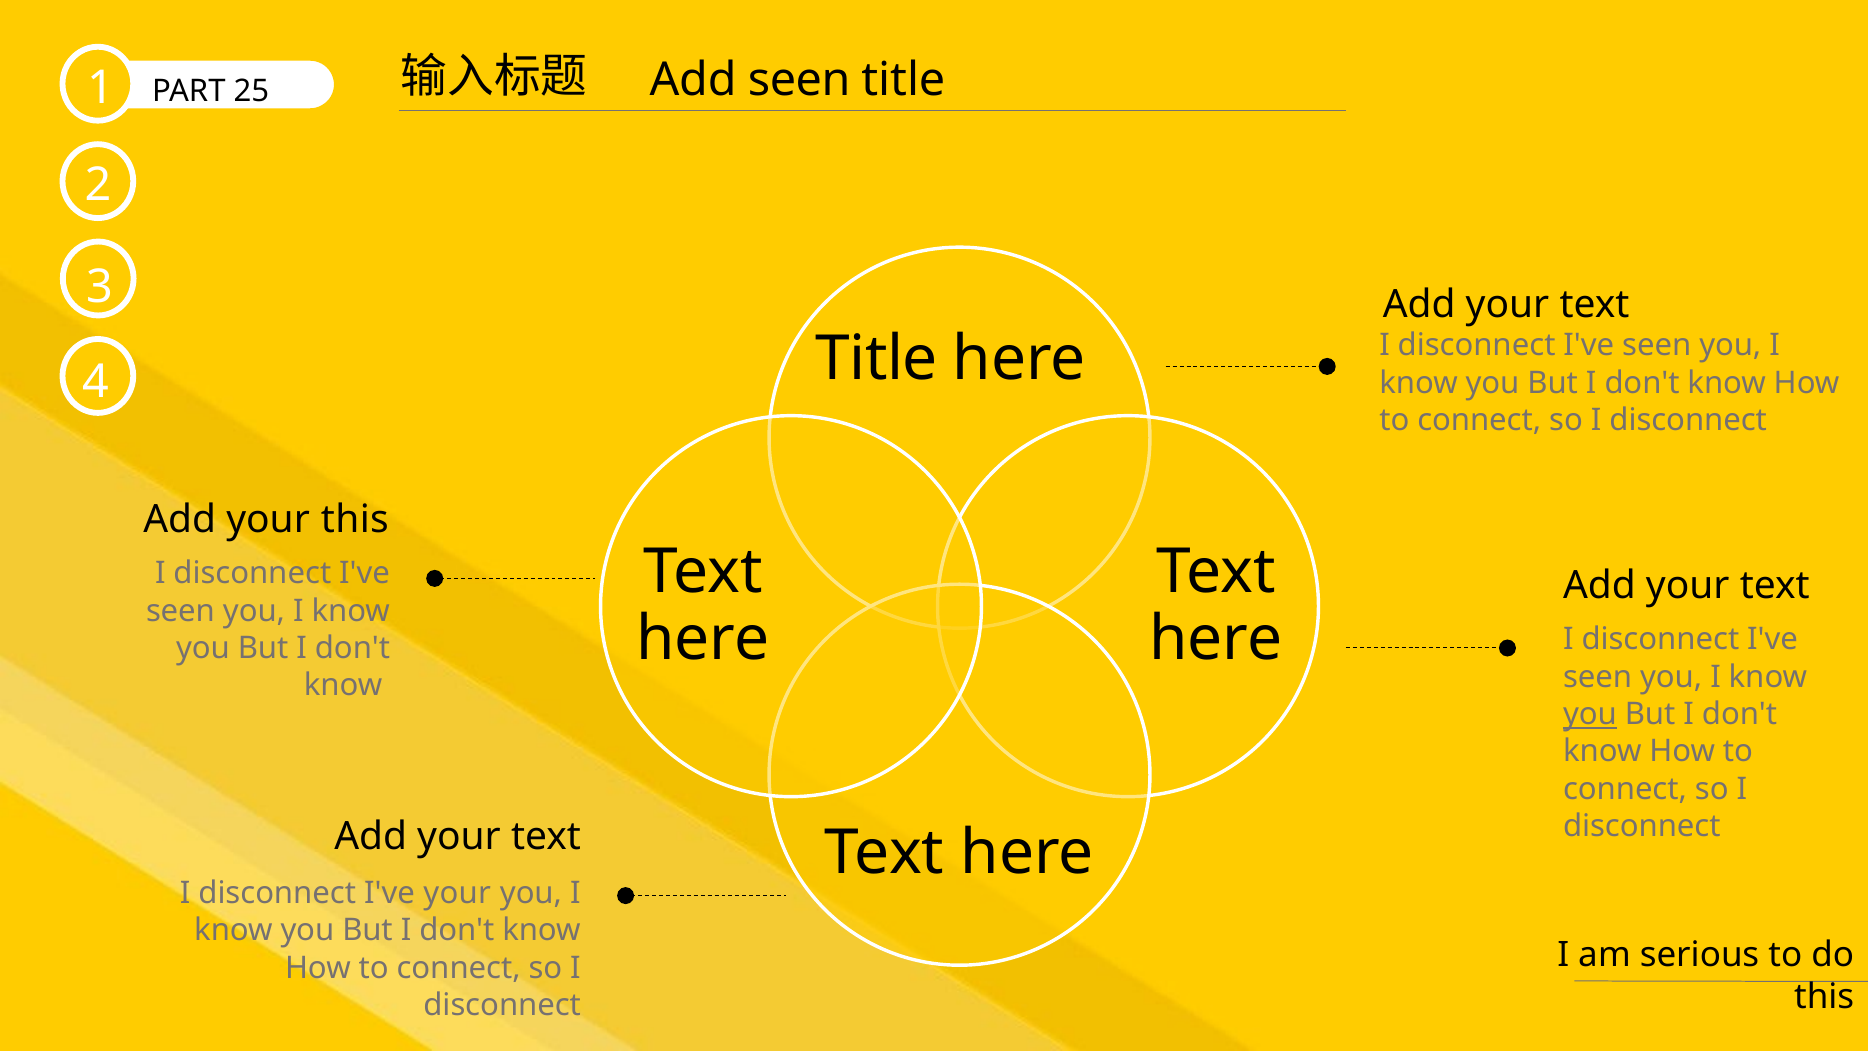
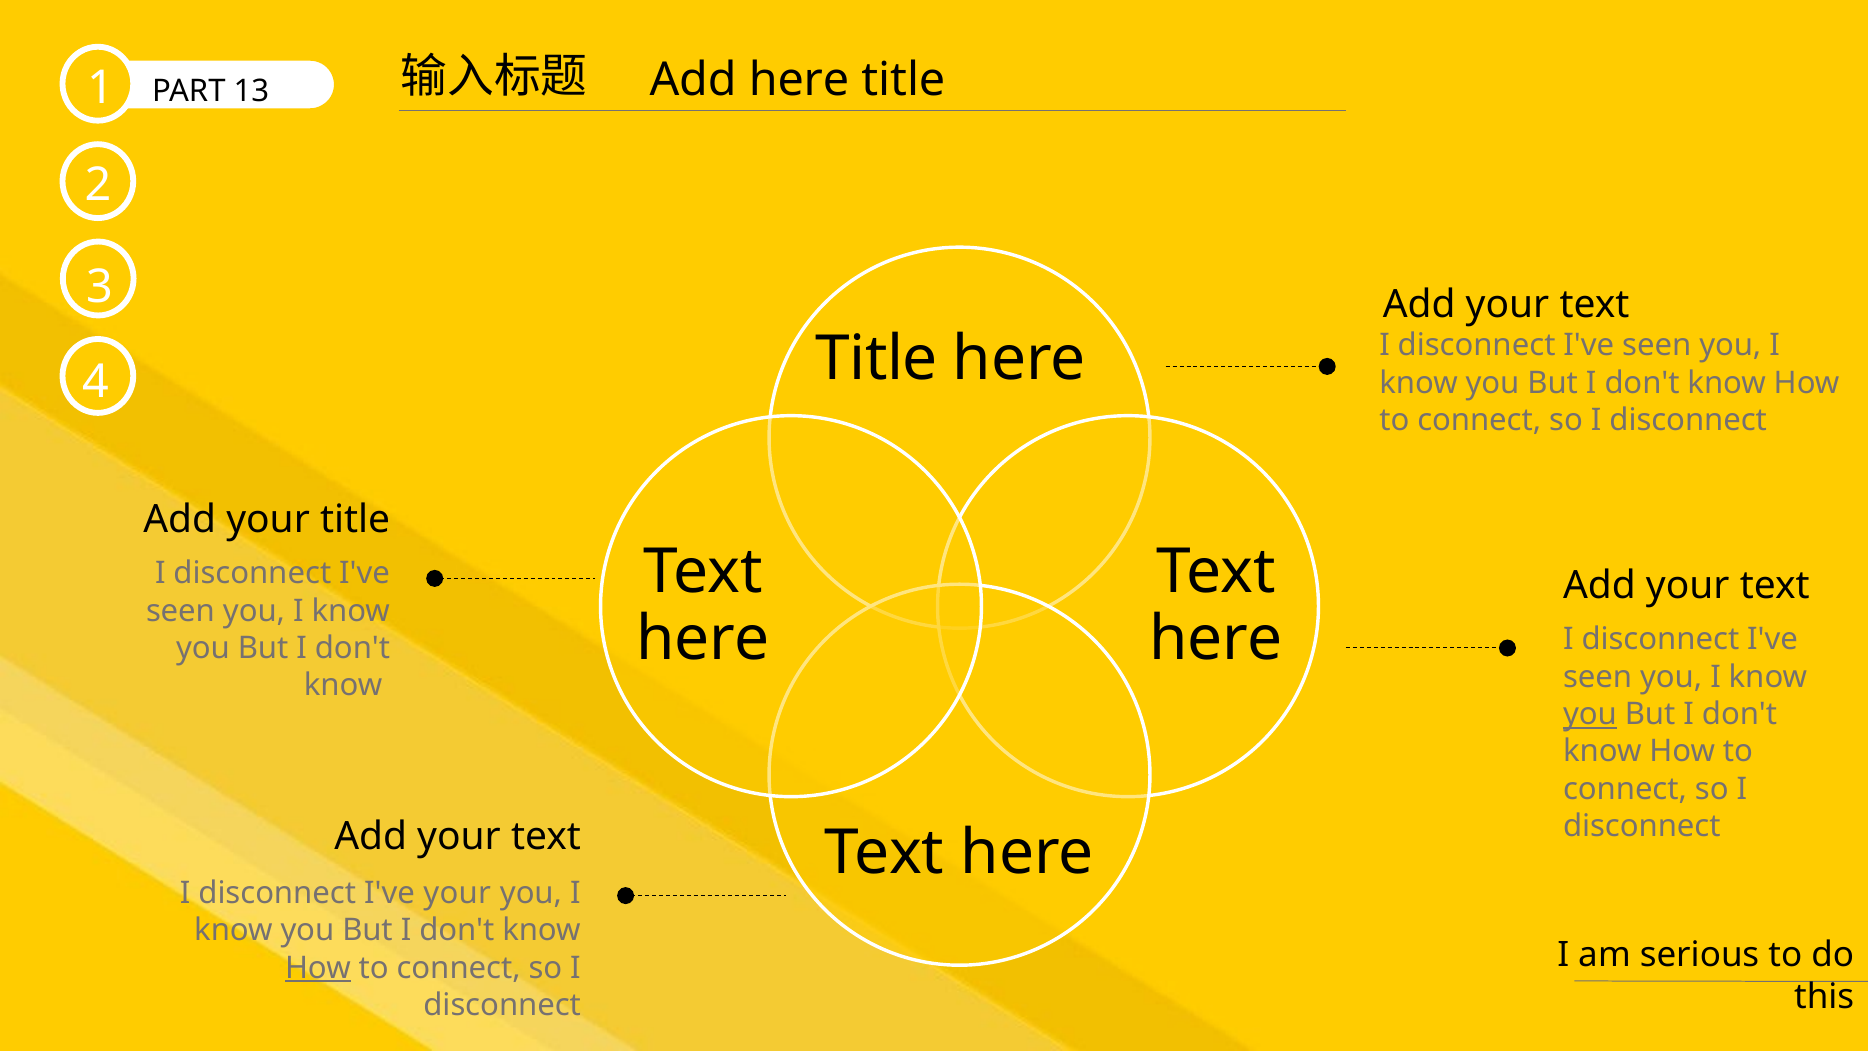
Add seen: seen -> here (799, 81)
25: 25 -> 13 (251, 91)
your this: this -> title (355, 520)
How underline: none -> present (318, 968)
